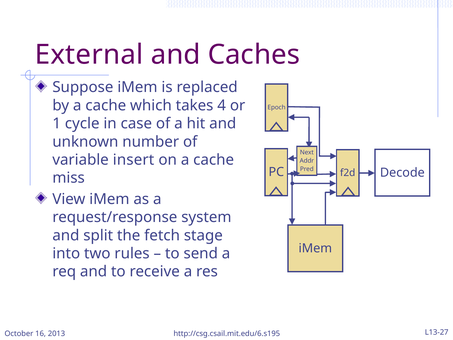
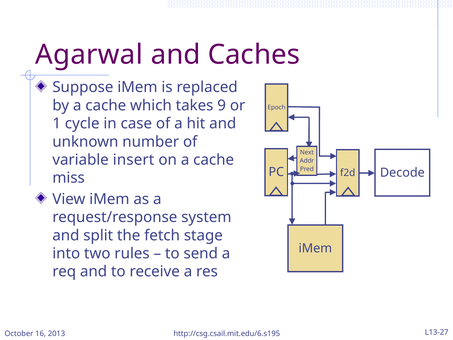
External: External -> Agarwal (89, 55)
4: 4 -> 9 (222, 105)
